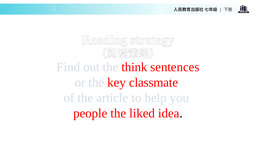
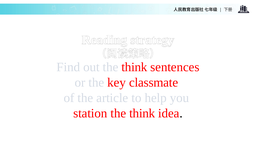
people: people -> station (90, 113)
liked: liked -> think (142, 113)
